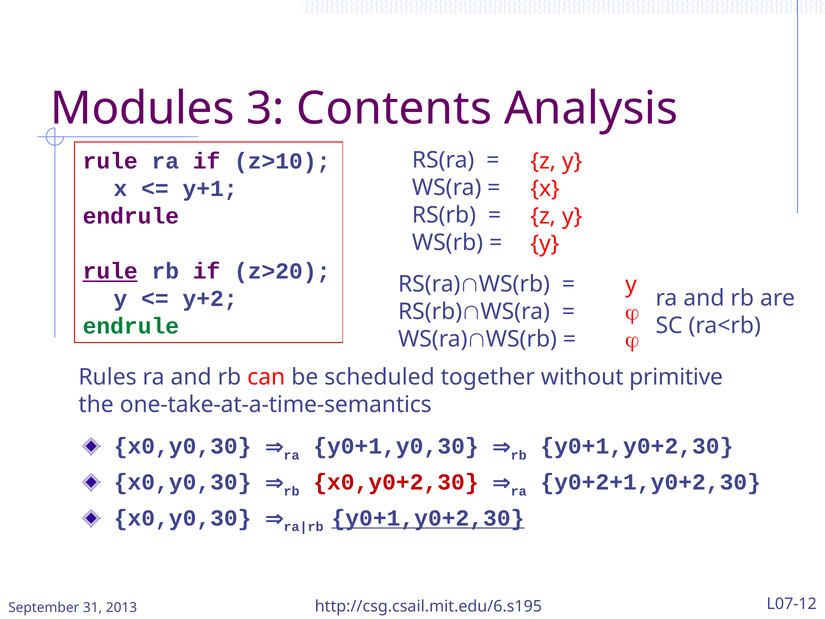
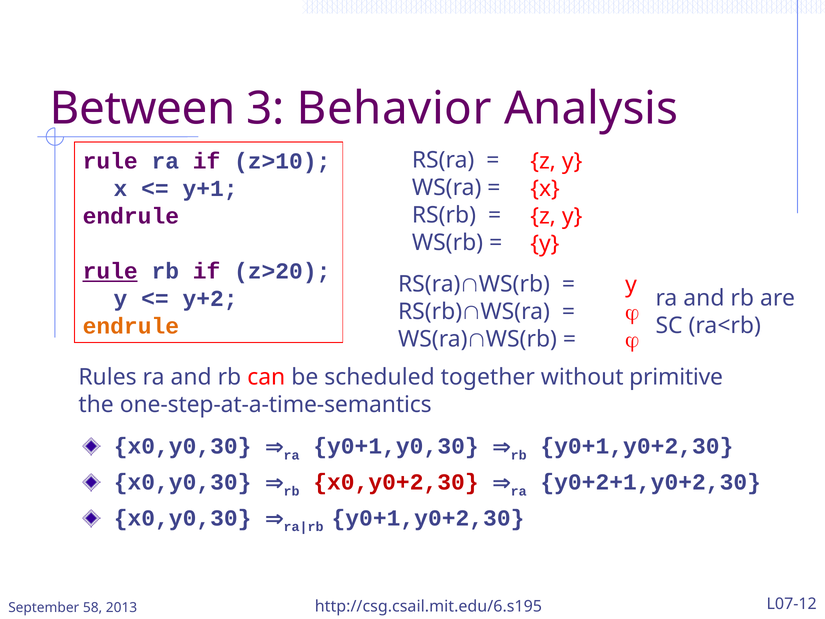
Modules: Modules -> Between (143, 109)
Contents: Contents -> Behavior (394, 109)
endrule colour: green -> orange (131, 326)
one-take-at-a-time-semantics: one-take-at-a-time-semantics -> one-step-at-a-time-semantics (276, 404)
y0+1,y0+2,30 underline: present -> none (428, 518)
31: 31 -> 58 (93, 607)
